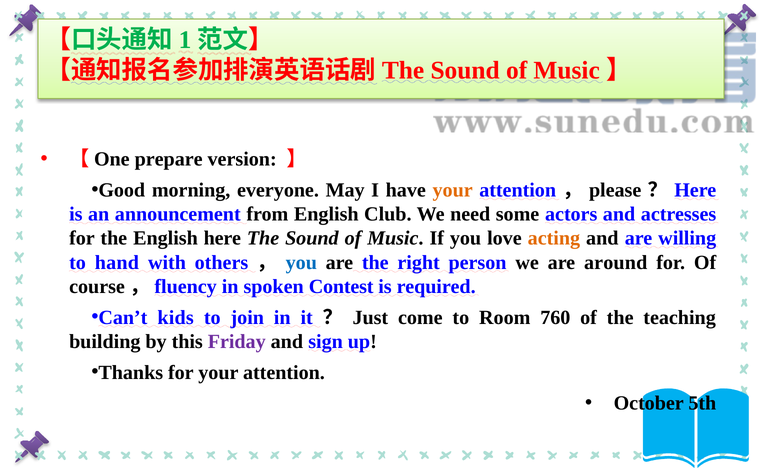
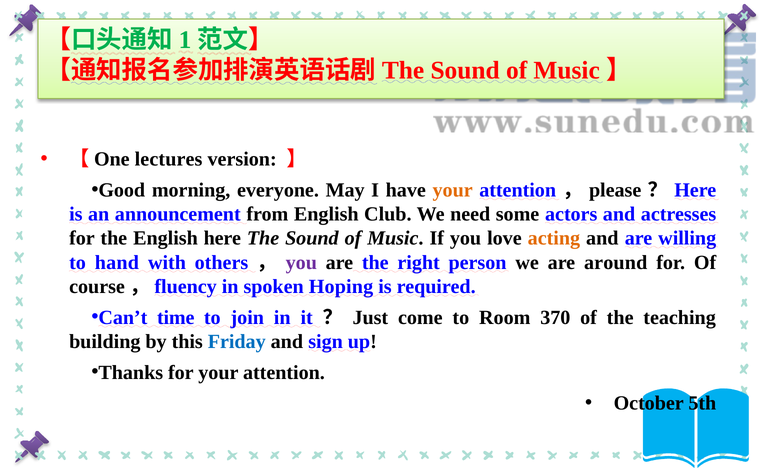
prepare: prepare -> lectures (169, 159)
you colour: blue -> purple (301, 263)
Contest: Contest -> Hoping (341, 287)
kids: kids -> time (176, 318)
760: 760 -> 370 (555, 318)
Friday colour: purple -> blue (237, 342)
